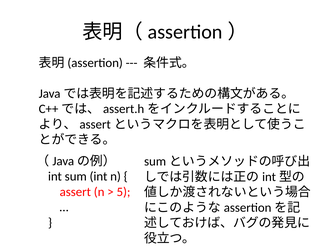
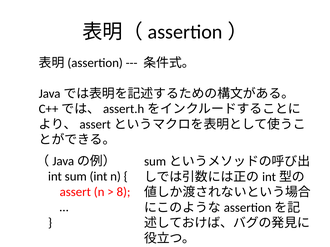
5: 5 -> 8 (123, 192)
